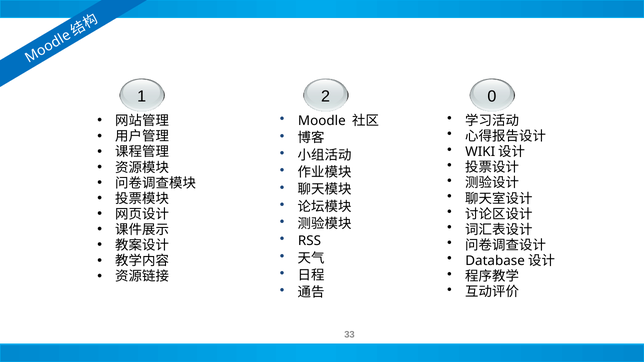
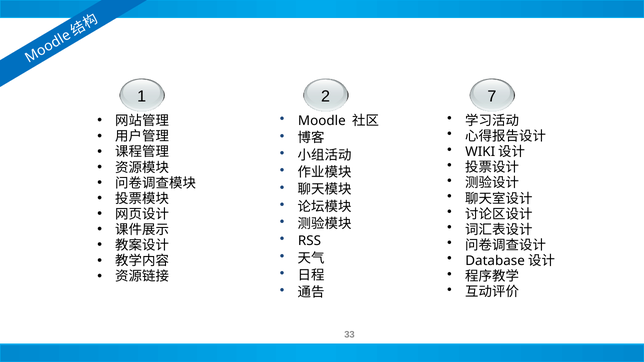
0: 0 -> 7 (492, 96)
